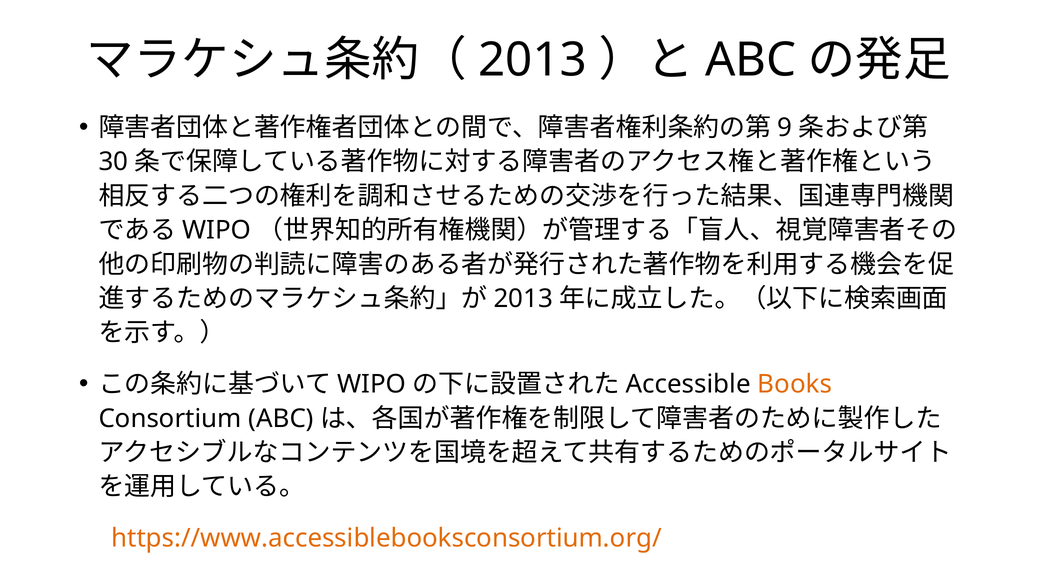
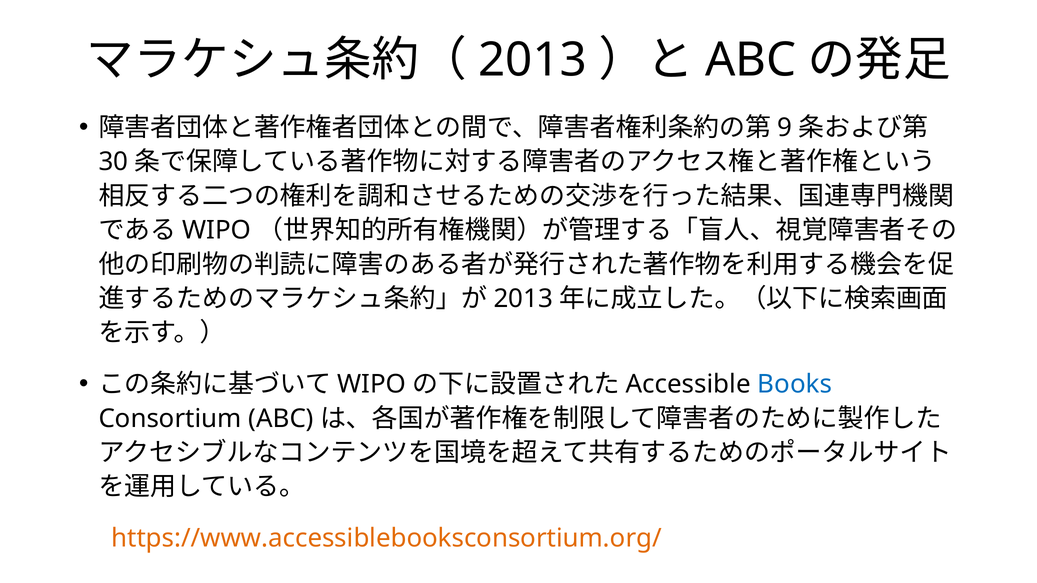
Books colour: orange -> blue (795, 385)
